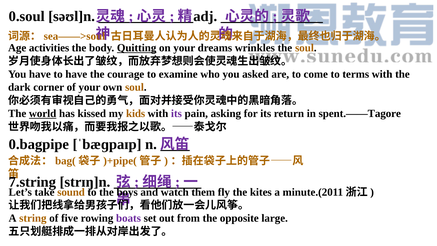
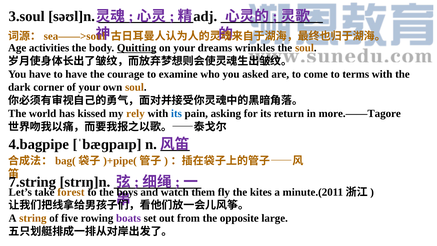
0.soul: 0.soul -> 3.soul (27, 16)
world underline: present -> none (43, 114)
kids: kids -> rely (135, 114)
its colour: purple -> blue (176, 114)
spent.——Tagore: spent.——Tagore -> more.——Tagore (360, 114)
0.bagpipe: 0.bagpipe -> 4.bagpipe (39, 144)
sound: sound -> forest (71, 192)
